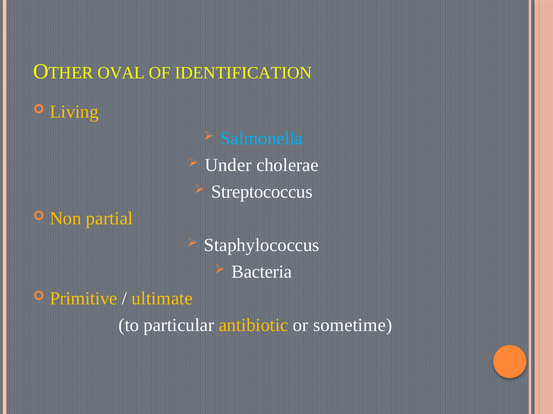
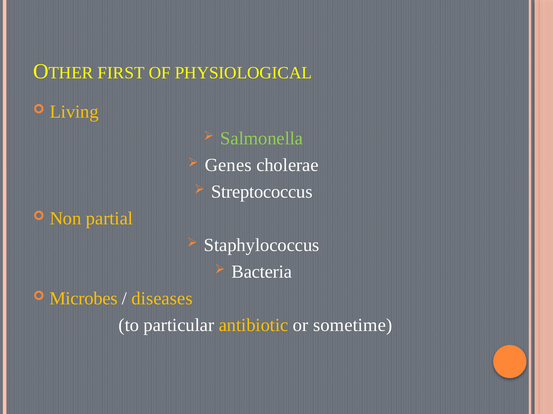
OVAL: OVAL -> FIRST (121, 73)
IDENTIFICATION: IDENTIFICATION -> PHYSIOLOGICAL (243, 73)
Salmonella colour: light blue -> light green (262, 139)
Under: Under -> Genes (228, 165)
Primitive: Primitive -> Microbes (84, 299)
ultimate: ultimate -> diseases (162, 299)
